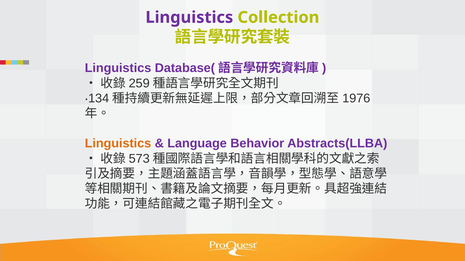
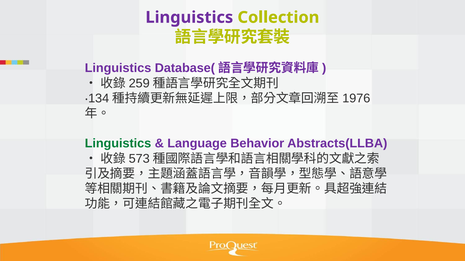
Linguistics colour: orange -> green (118, 144)
